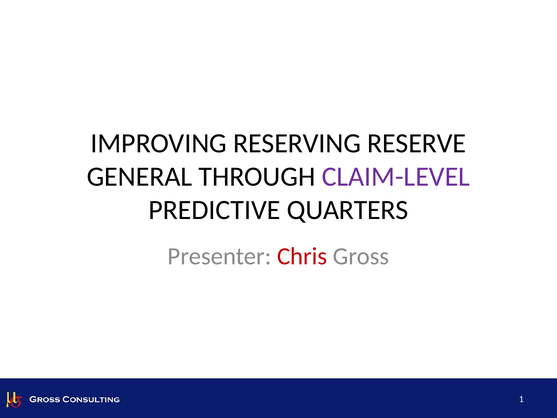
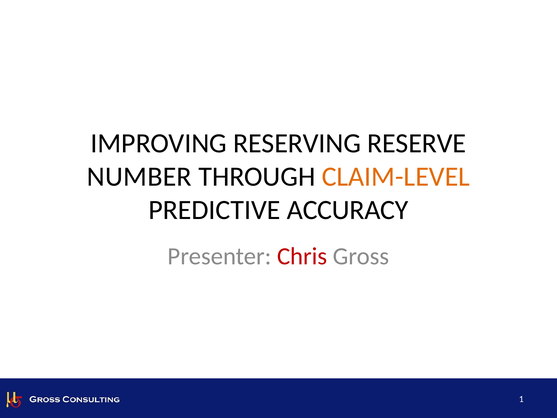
GENERAL: GENERAL -> NUMBER (139, 176)
CLAIM-LEVEL colour: purple -> orange (396, 176)
QUARTERS: QUARTERS -> ACCURACY (348, 210)
